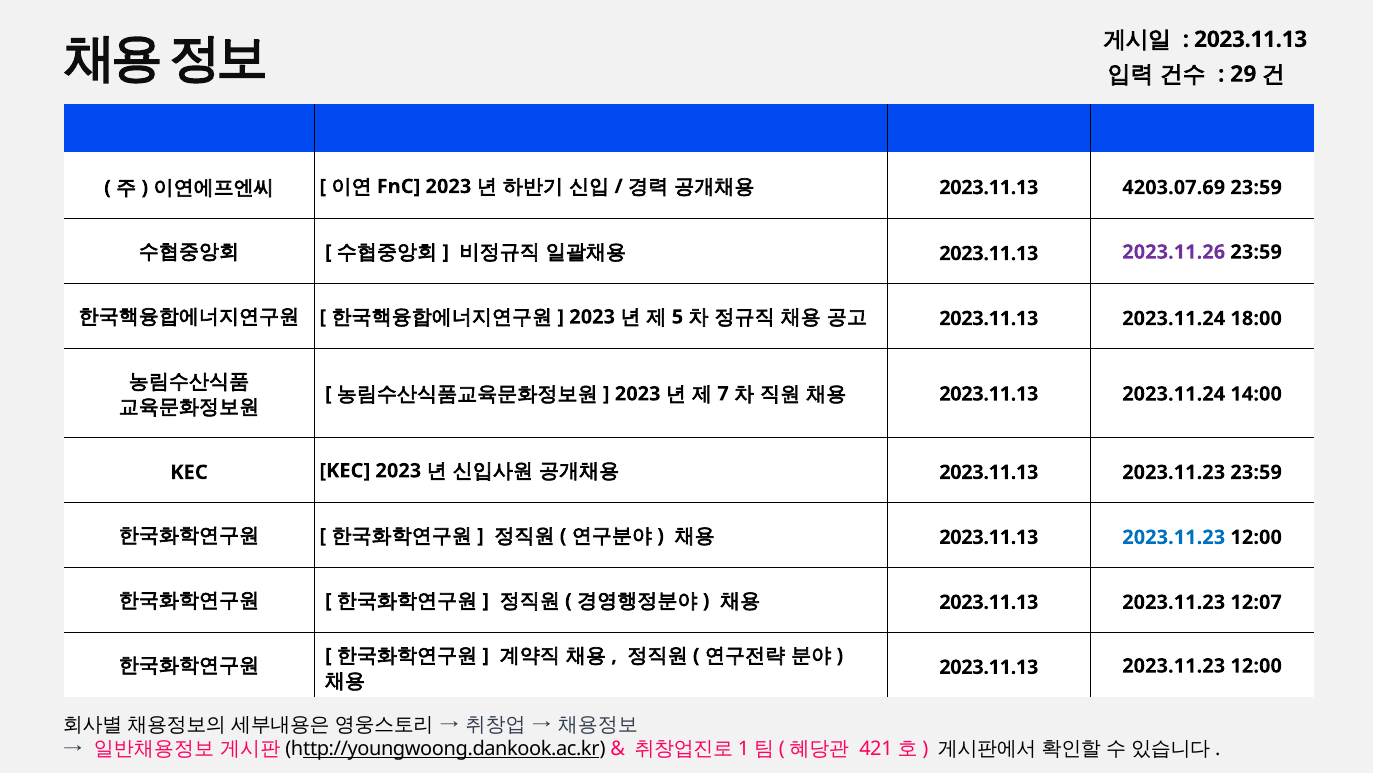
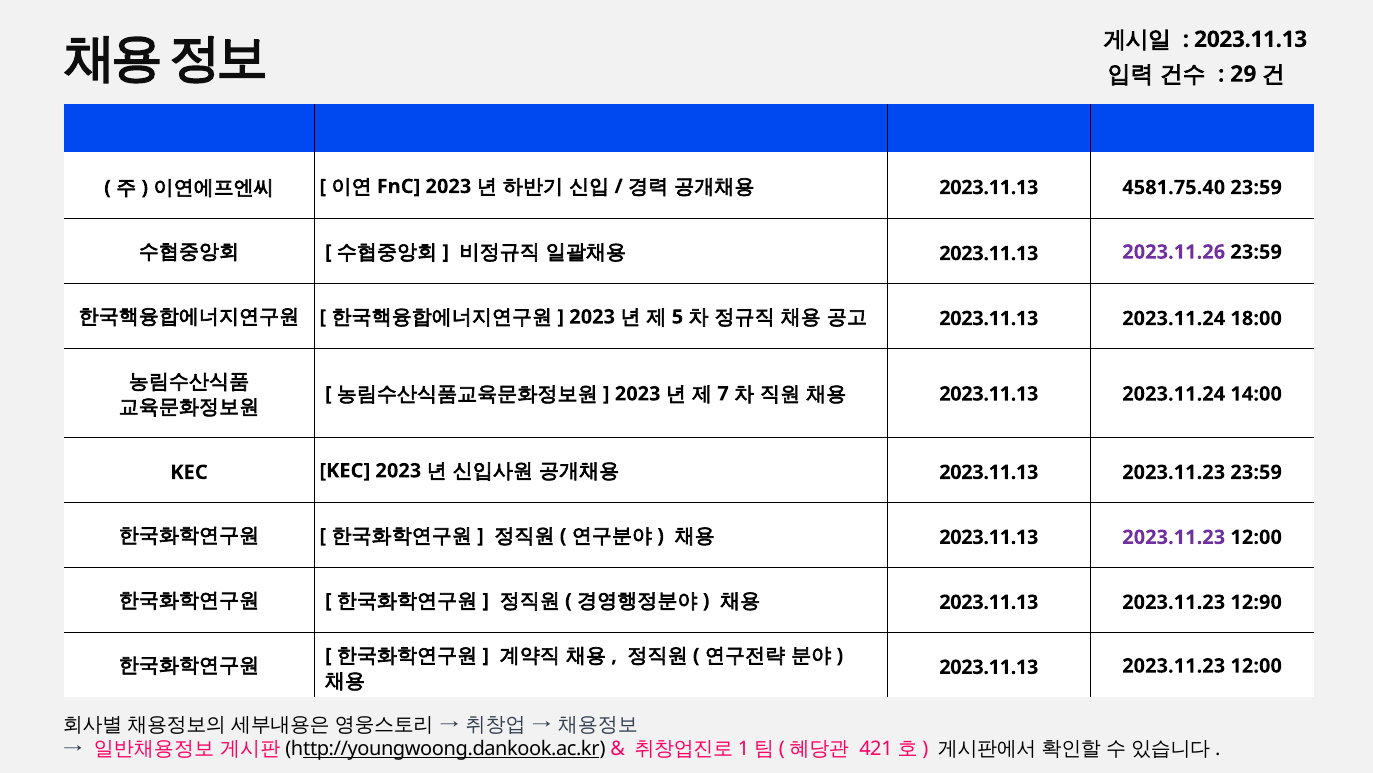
4203.07.69: 4203.07.69 -> 4581.75.40 (1174, 187)
2023.11.23 colour: blue -> purple (1174, 537)
12:07: 12:07 -> 12:90 (1256, 602)
